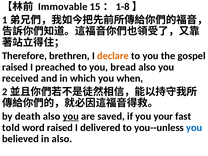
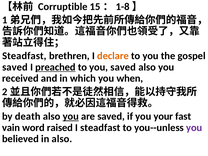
Immovable: Immovable -> Corruptible (63, 7)
Therefore: Therefore -> Steadfast (24, 56)
raised: raised -> saved (15, 67)
preached underline: none -> present (55, 67)
you bread: bread -> saved (123, 67)
told: told -> vain (11, 128)
I delivered: delivered -> steadfast (100, 128)
you colour: blue -> purple (194, 128)
